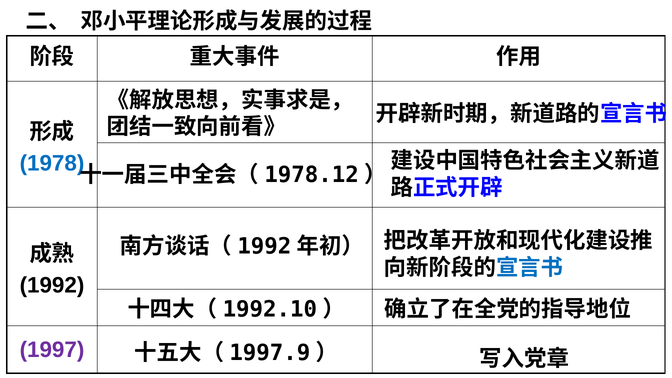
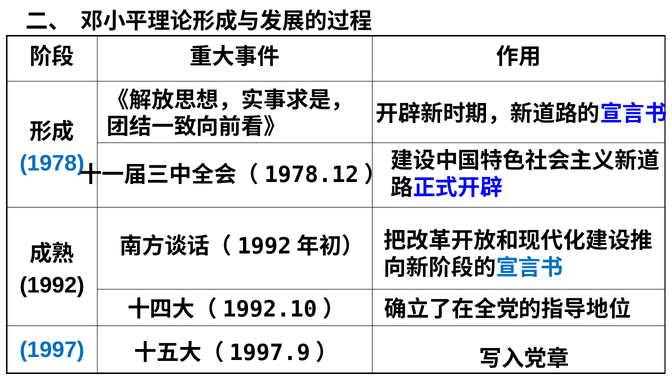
1997 colour: purple -> blue (52, 350)
